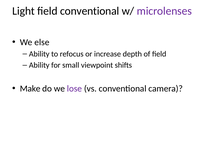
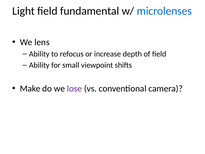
field conventional: conventional -> fundamental (90, 11)
microlenses colour: purple -> blue (164, 11)
else: else -> lens (42, 42)
